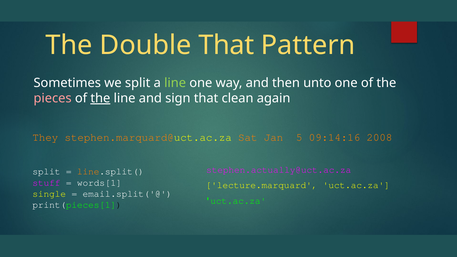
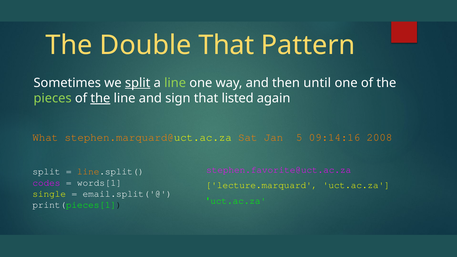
split underline: none -> present (138, 83)
unto: unto -> until (317, 83)
pieces colour: pink -> light green (53, 98)
clean: clean -> listed (238, 98)
They: They -> What (45, 137)
stephen.actually@uct.ac.za: stephen.actually@uct.ac.za -> stephen.favorite@uct.ac.za (279, 170)
stuff: stuff -> codes (46, 183)
